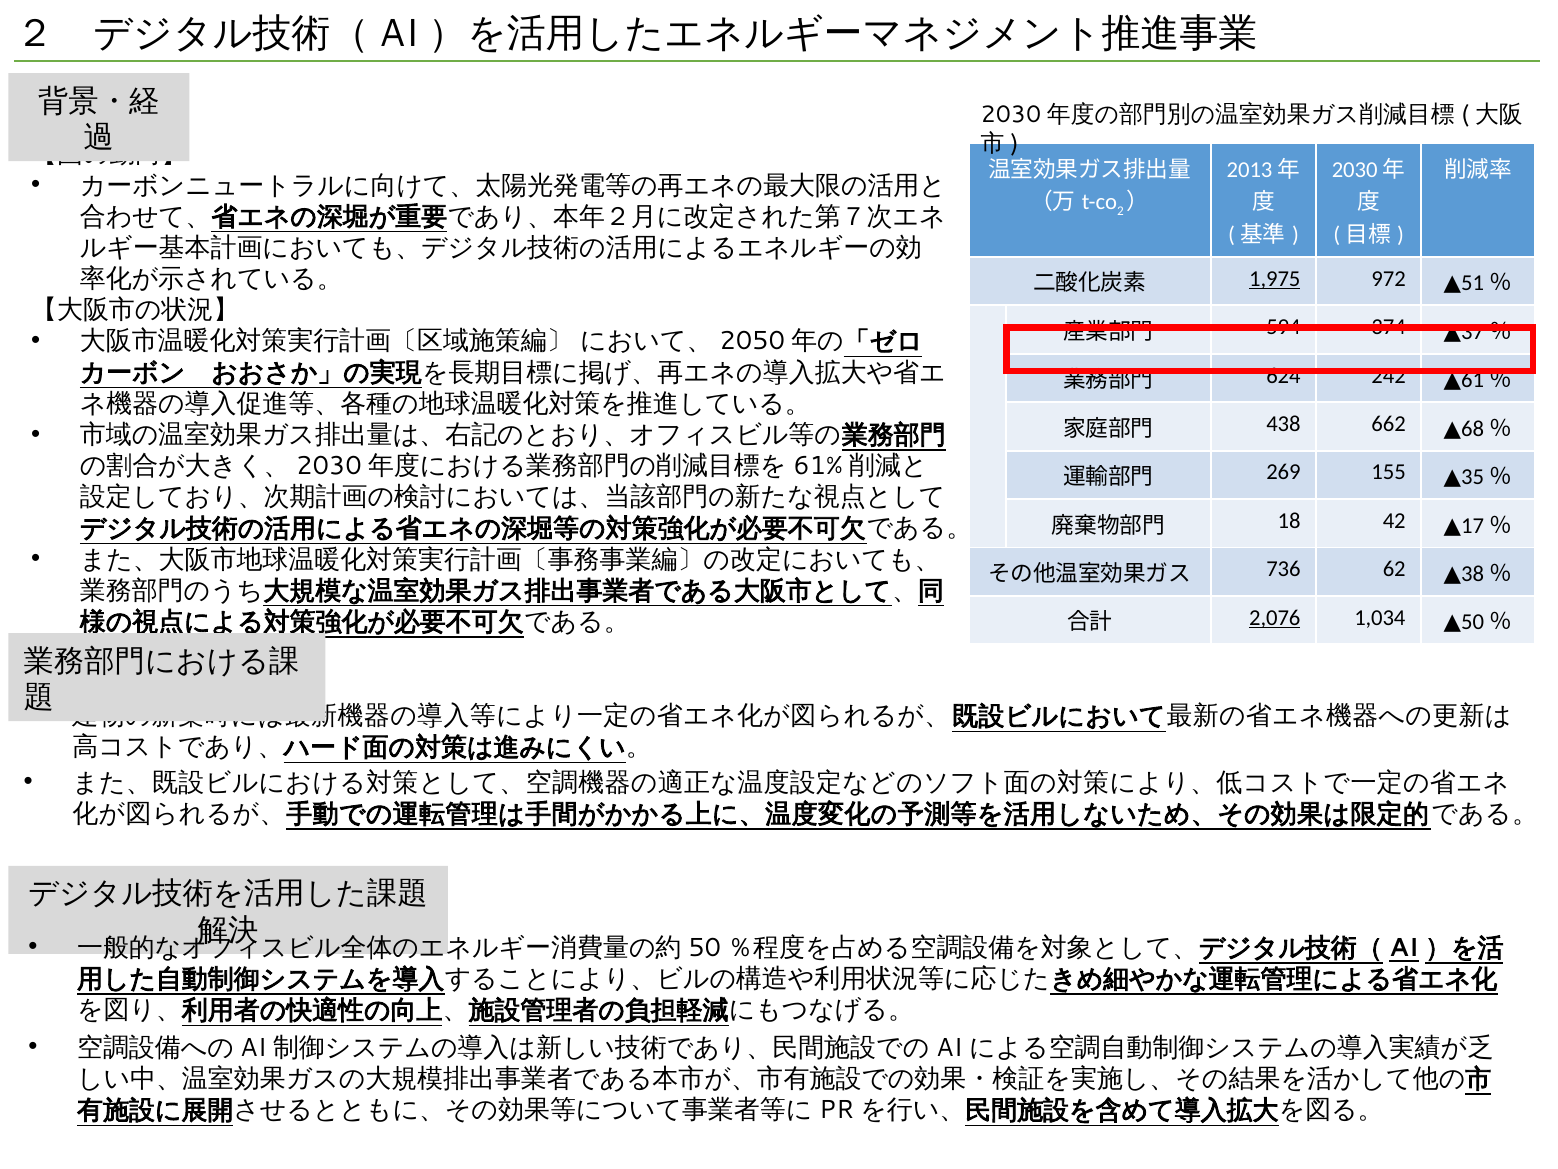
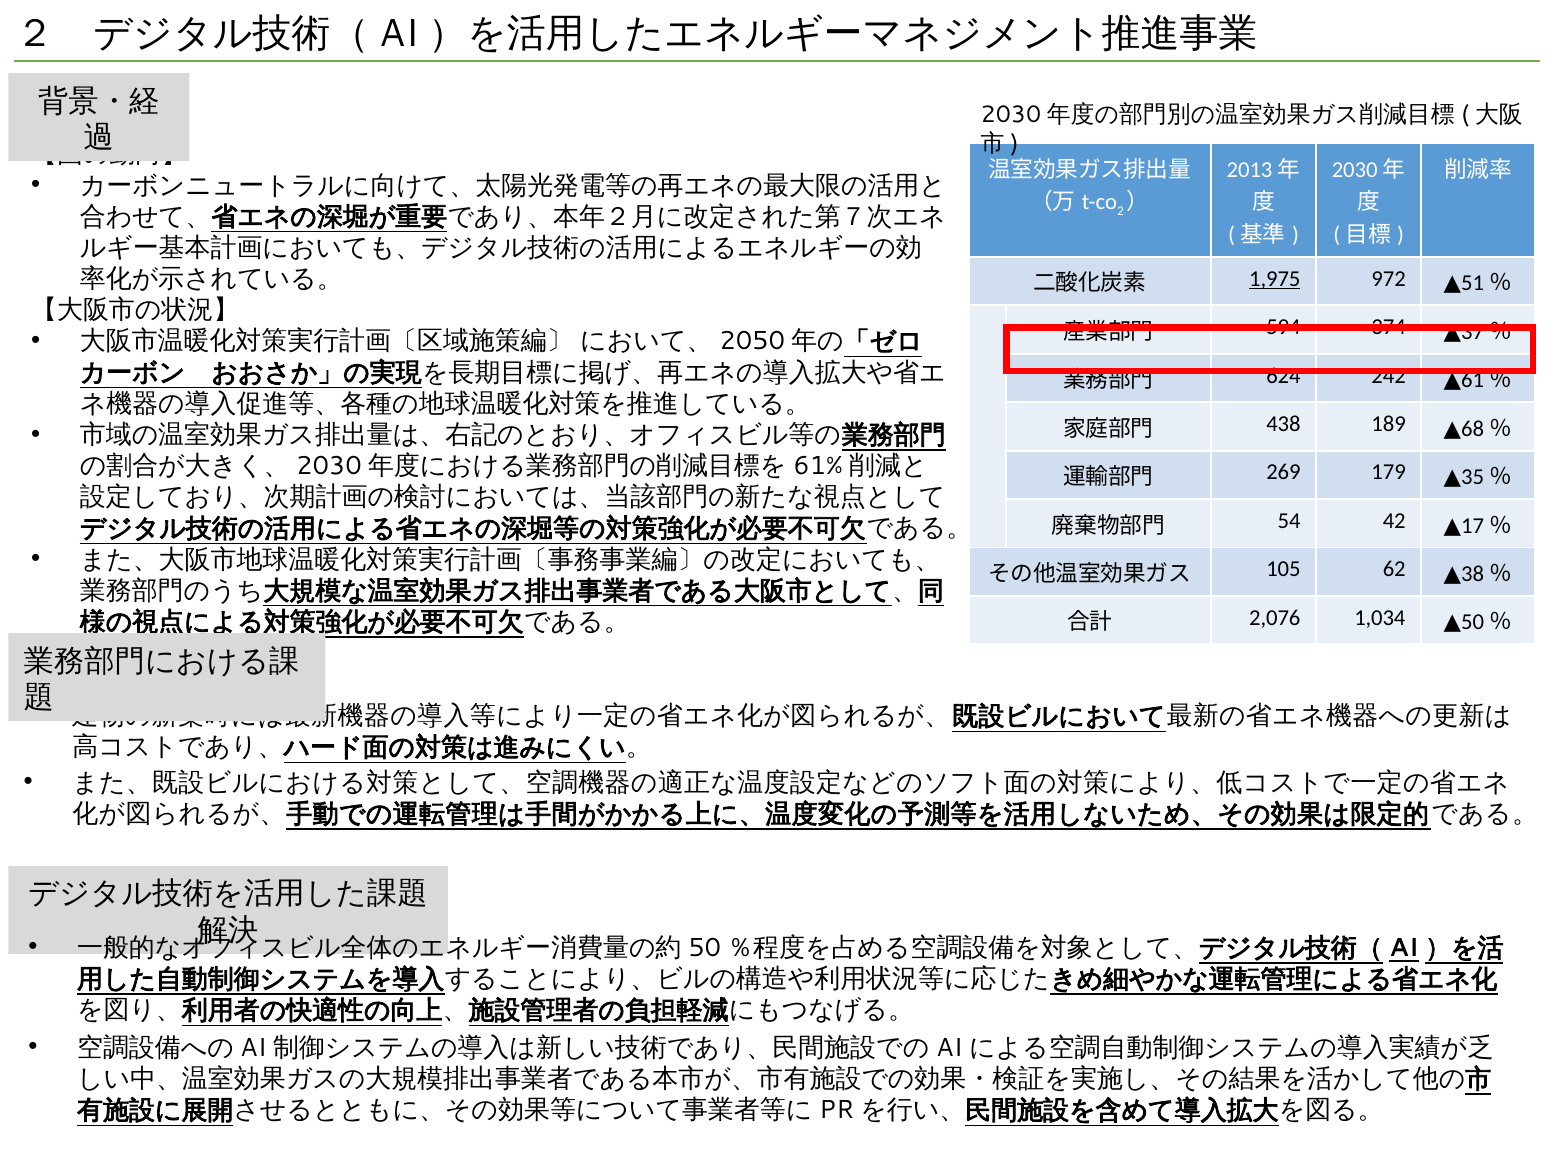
662: 662 -> 189 (1389, 424)
155: 155 -> 179 (1389, 472)
18: 18 -> 54 (1289, 521)
736: 736 -> 105 (1283, 569)
2,076 underline: present -> none (1275, 617)
